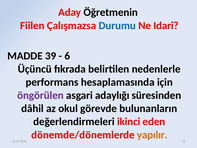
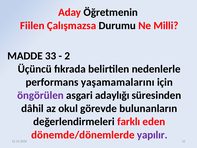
Durumu colour: blue -> black (117, 25)
Idari: Idari -> Milli (166, 25)
39: 39 -> 33 (51, 56)
6: 6 -> 2 (67, 56)
hesaplamasında: hesaplamasında -> yaşamamalarını (118, 82)
ikinci: ikinci -> farklı (129, 121)
yapılır colour: orange -> purple (152, 135)
